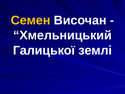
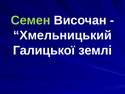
Семен colour: yellow -> light green (31, 20)
